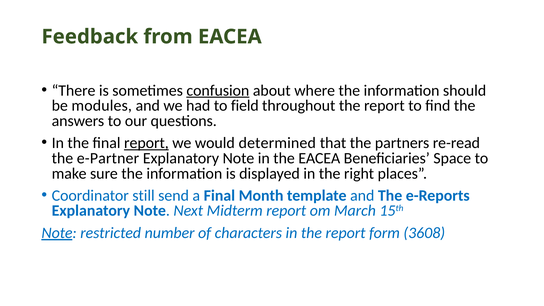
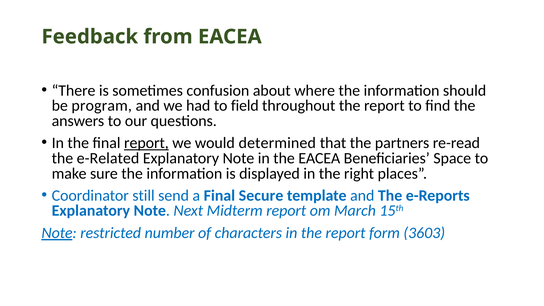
confusion underline: present -> none (218, 90)
modules: modules -> program (102, 106)
e-Partner: e-Partner -> e-Related (108, 158)
Month: Month -> Secure (261, 196)
3608: 3608 -> 3603 (424, 233)
